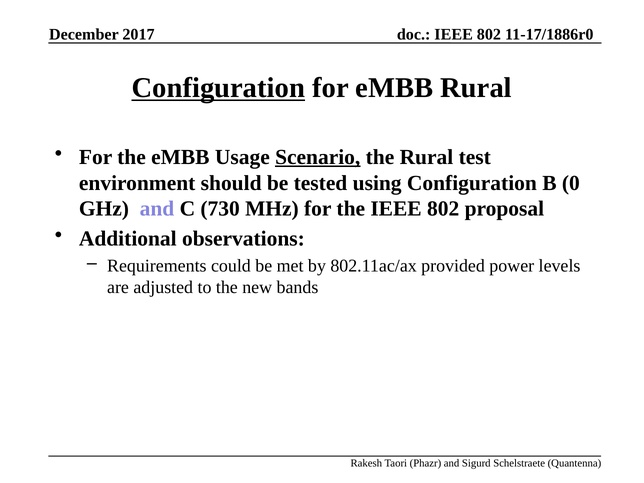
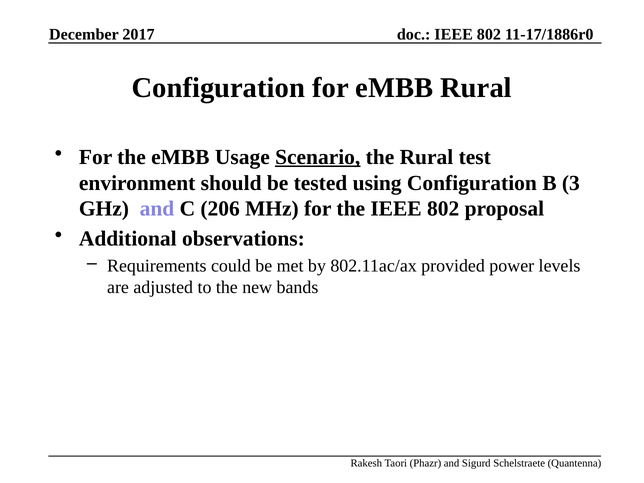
Configuration underline: present -> none (218, 88)
0: 0 -> 3 (571, 183)
730: 730 -> 206 (220, 209)
